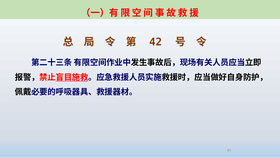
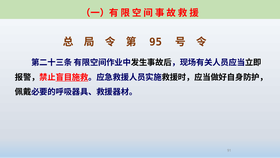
42: 42 -> 95 (156, 42)
